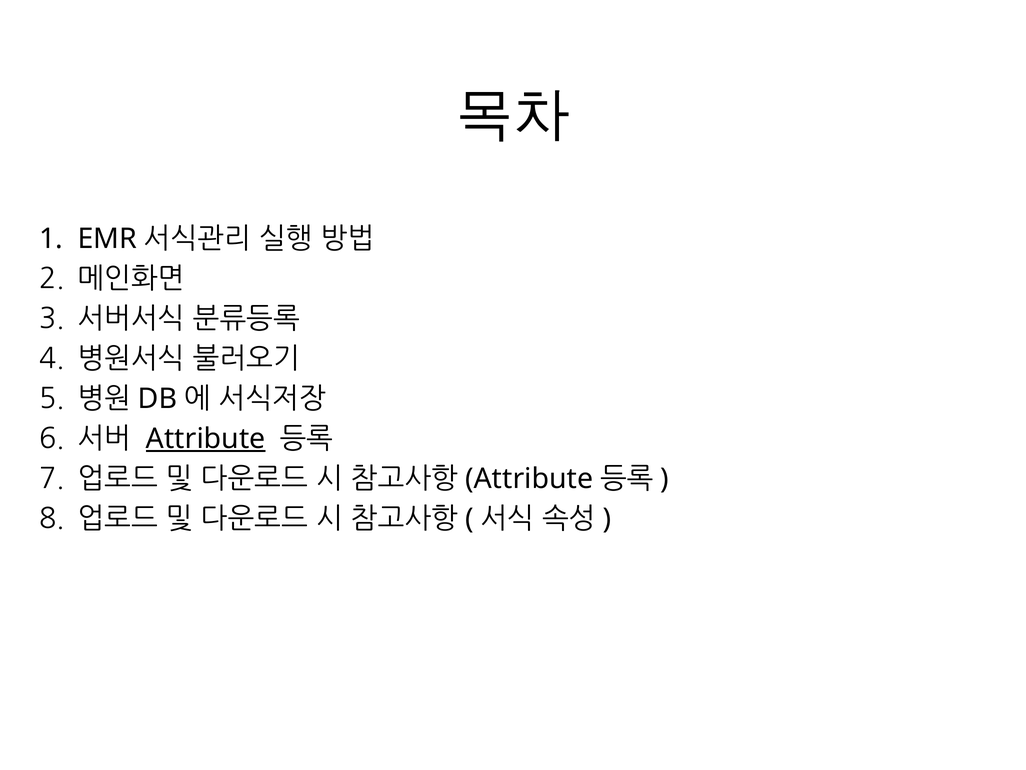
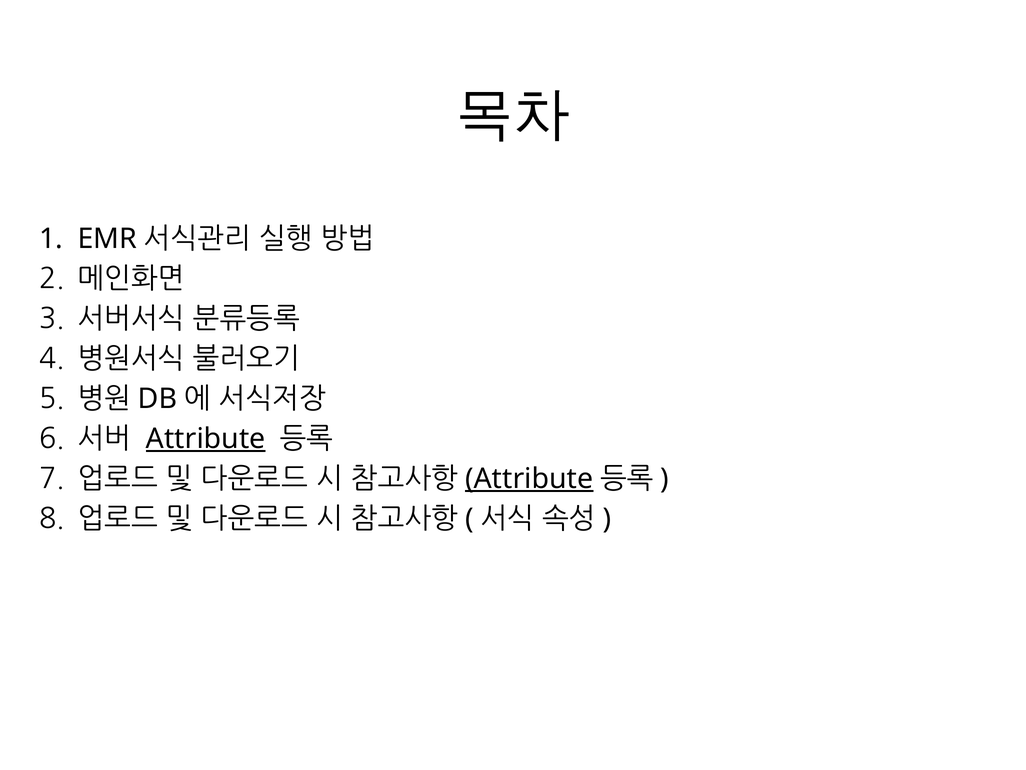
Attribute underline: none -> present (529, 478)
